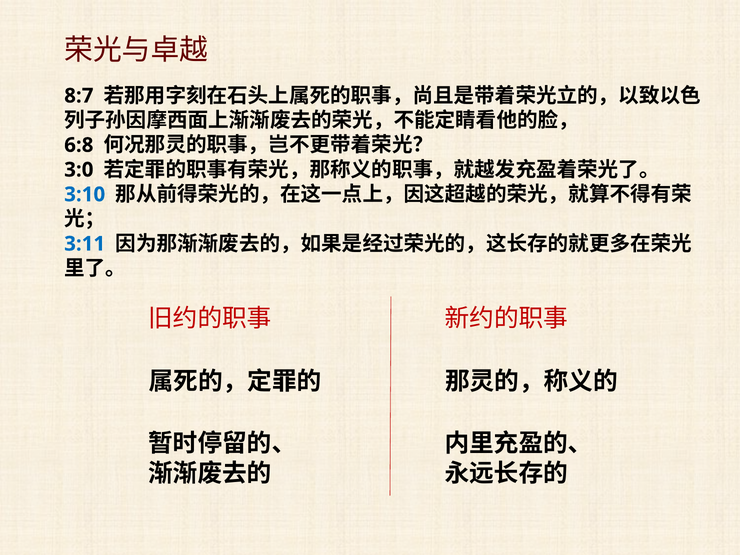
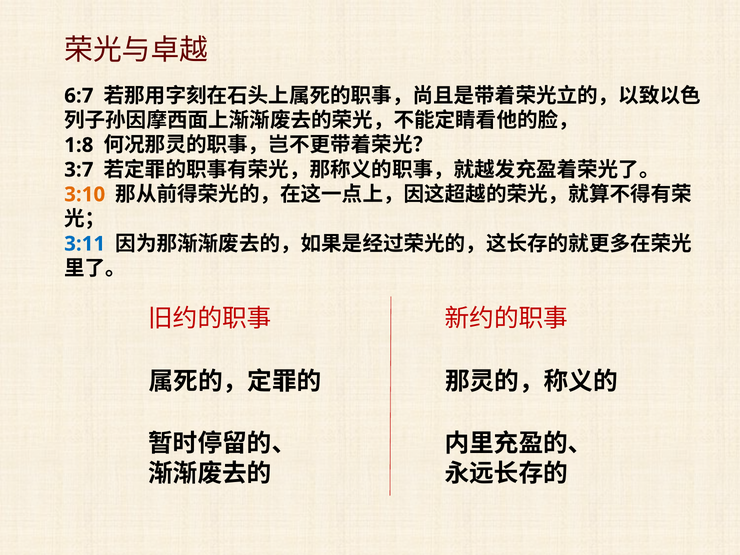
8:7: 8:7 -> 6:7 (79, 96)
6:8: 6:8 -> 1:8 (79, 145)
3:0: 3:0 -> 3:7 (79, 170)
3:10 colour: blue -> orange (85, 194)
